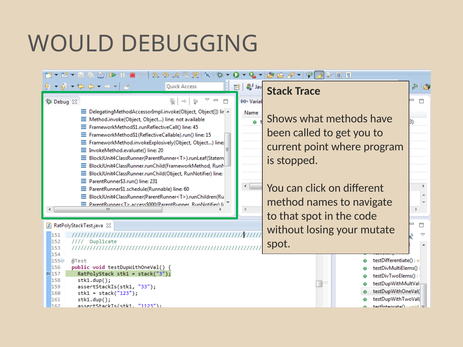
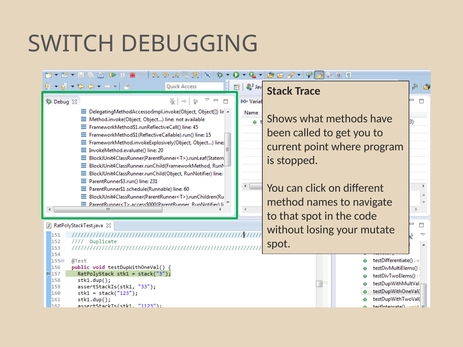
WOULD: WOULD -> SWITCH (71, 44)
